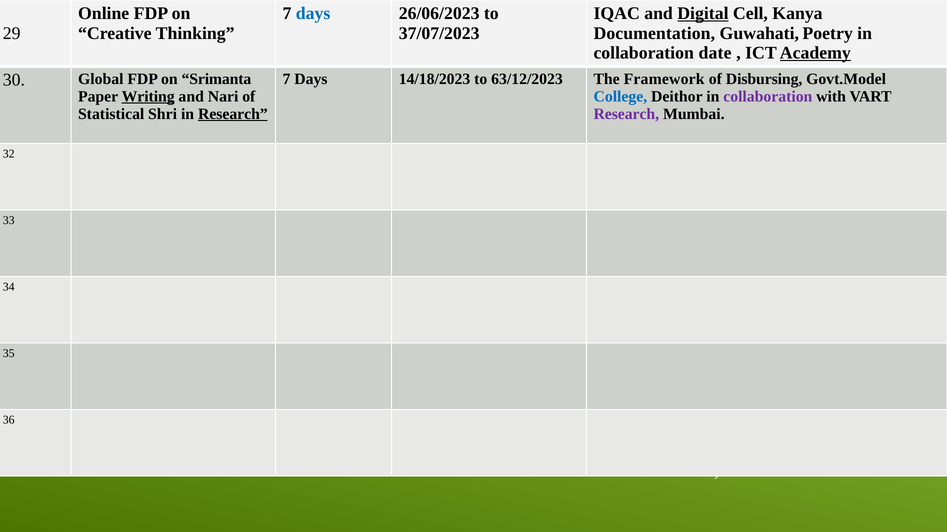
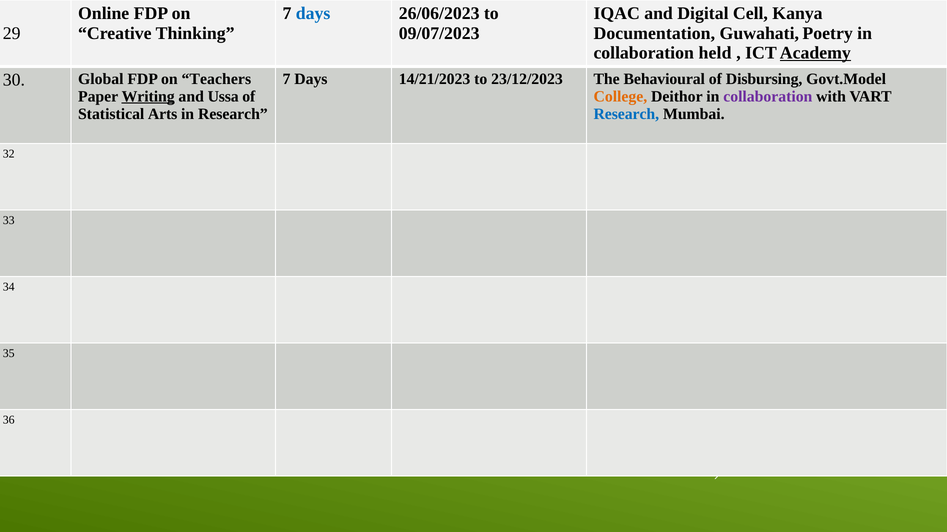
Digital underline: present -> none (703, 14)
37/07/2023: 37/07/2023 -> 09/07/2023 (439, 33)
date: date -> held (715, 53)
14/18/2023: 14/18/2023 -> 14/21/2023 (435, 79)
63/12/2023: 63/12/2023 -> 23/12/2023 (527, 79)
Framework: Framework -> Behavioural (664, 79)
Srimanta: Srimanta -> Teachers (216, 79)
Nari: Nari -> Ussa (223, 97)
College colour: blue -> orange (620, 97)
Shri: Shri -> Arts (163, 114)
Research underline: present -> none (233, 114)
Research colour: purple -> blue (626, 114)
